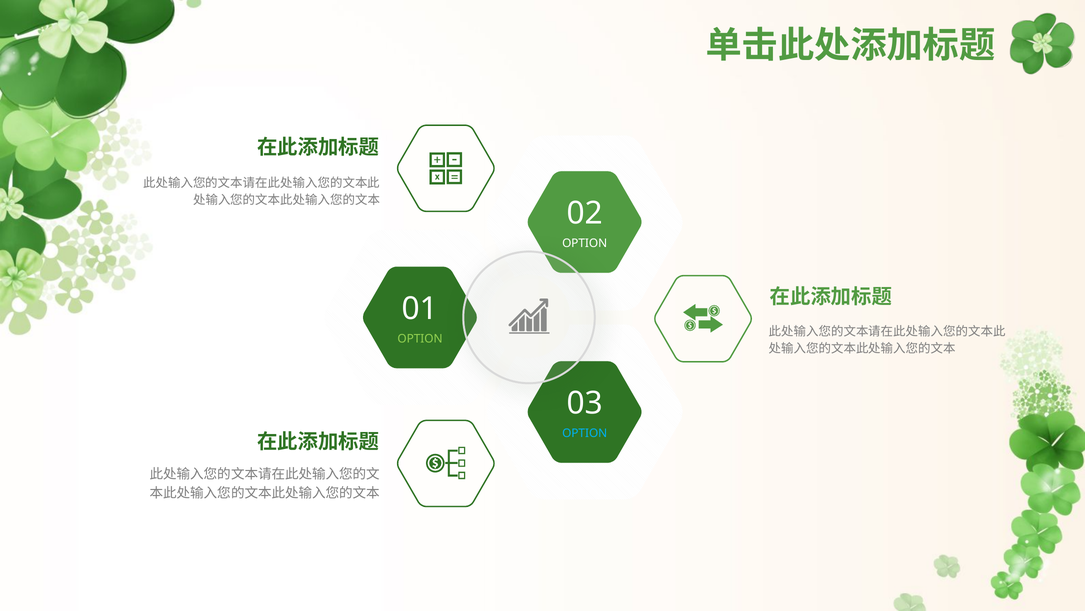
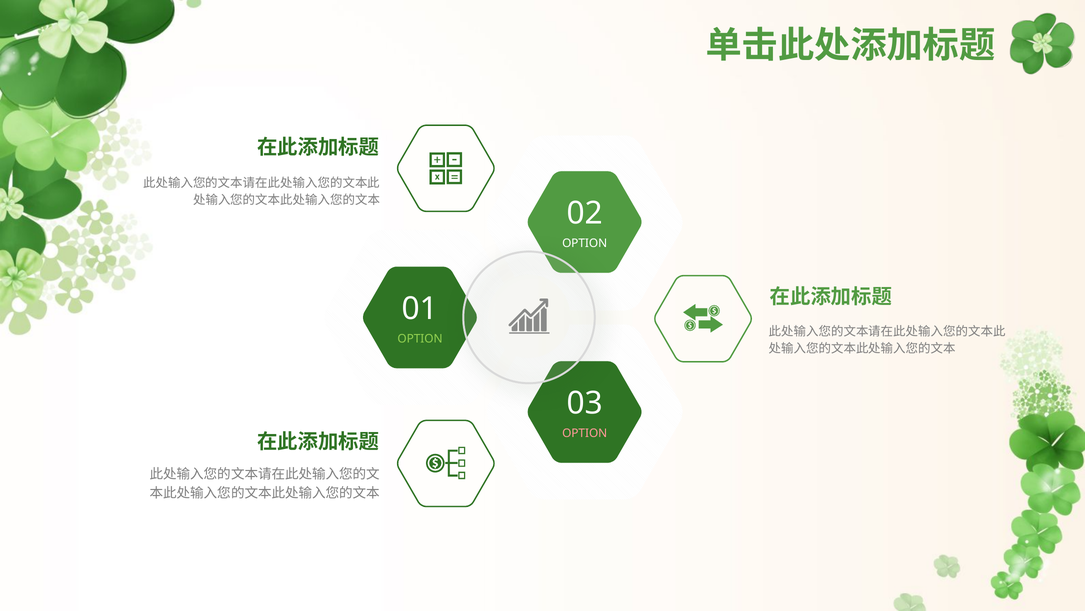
OPTION colour: light blue -> pink (585, 433)
